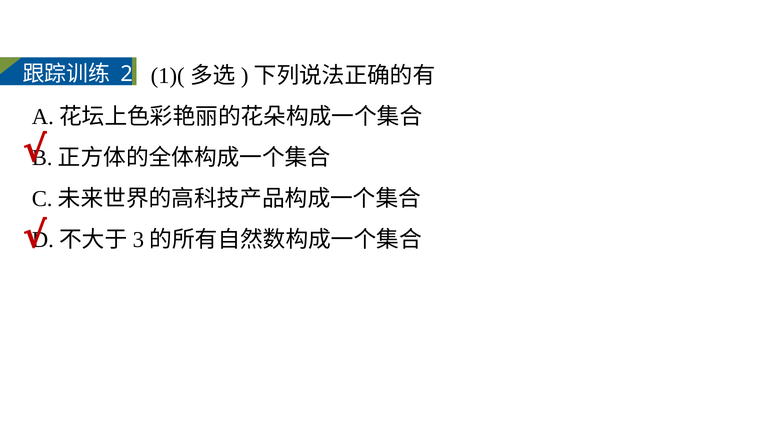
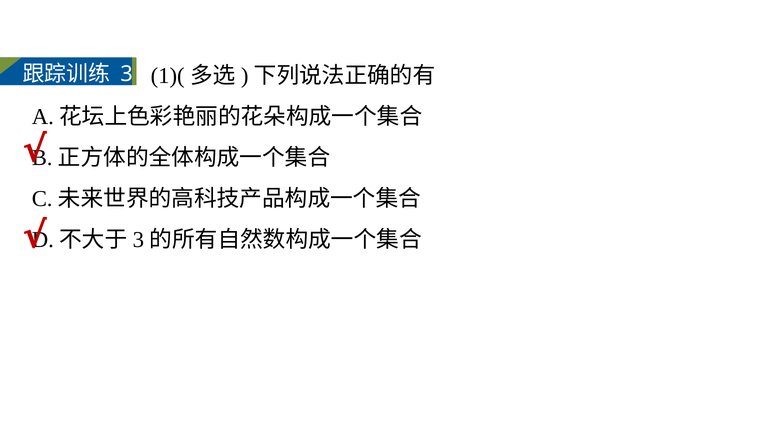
2: 2 -> 3 (127, 74)
